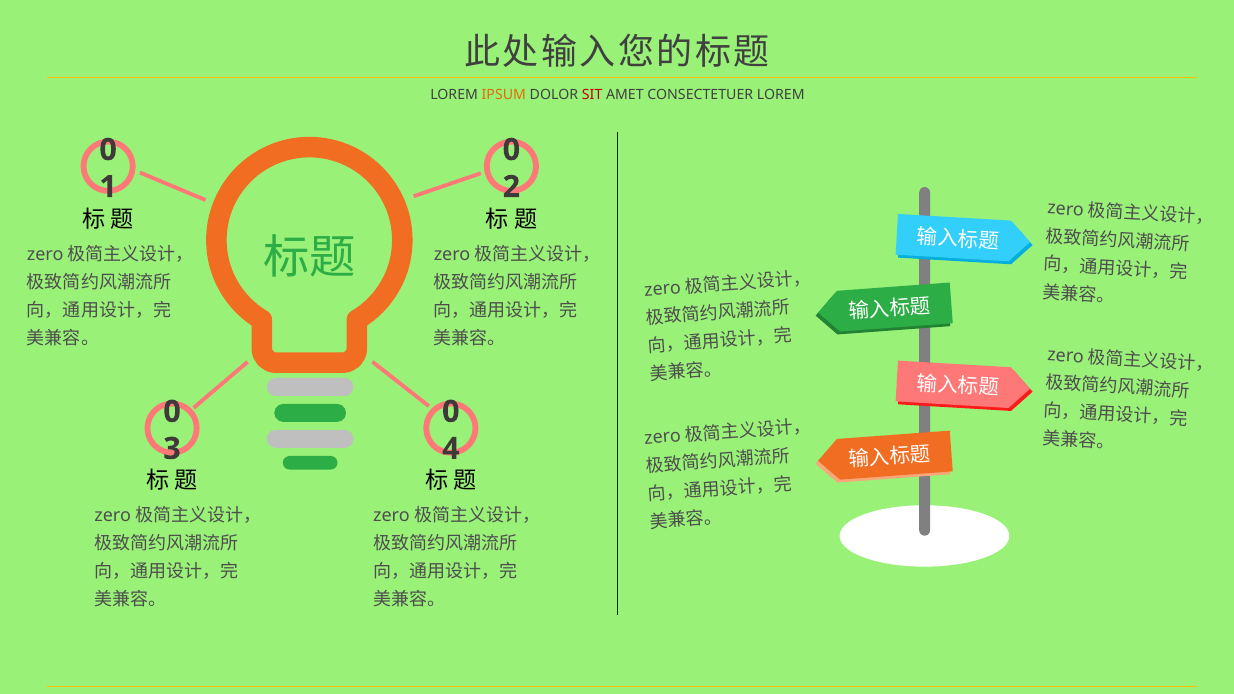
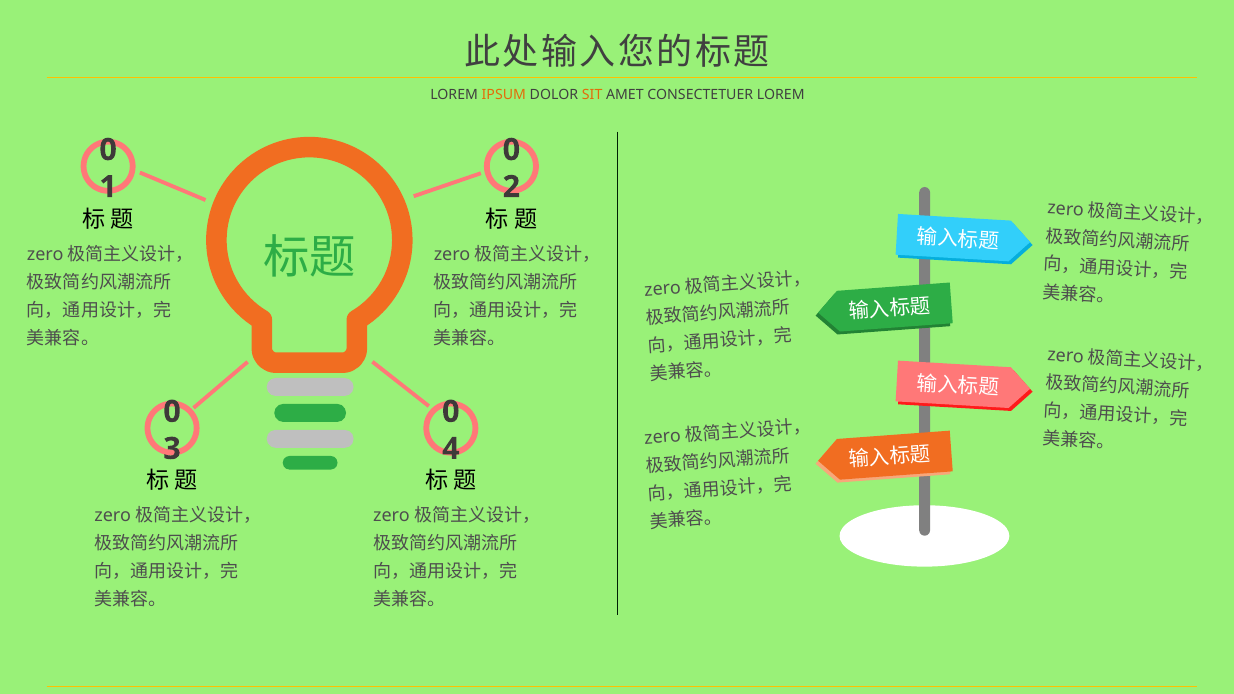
SIT colour: red -> orange (592, 95)
